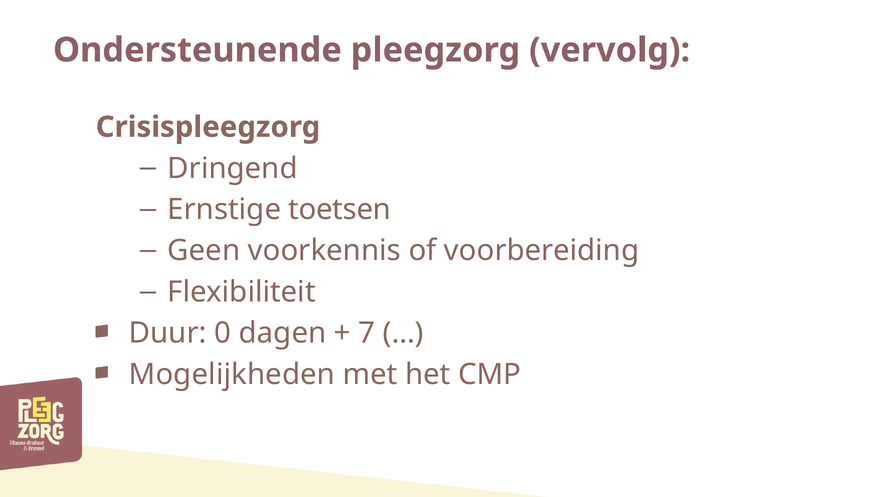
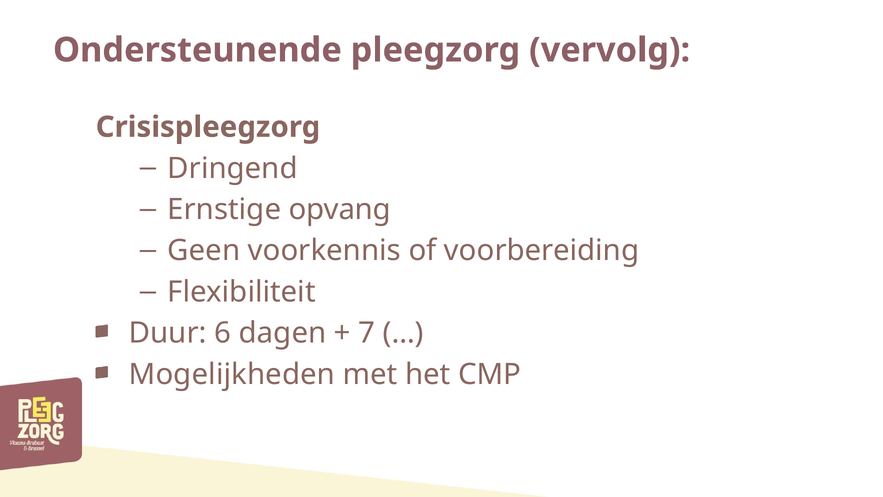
toetsen: toetsen -> opvang (340, 209)
0: 0 -> 6 (223, 333)
